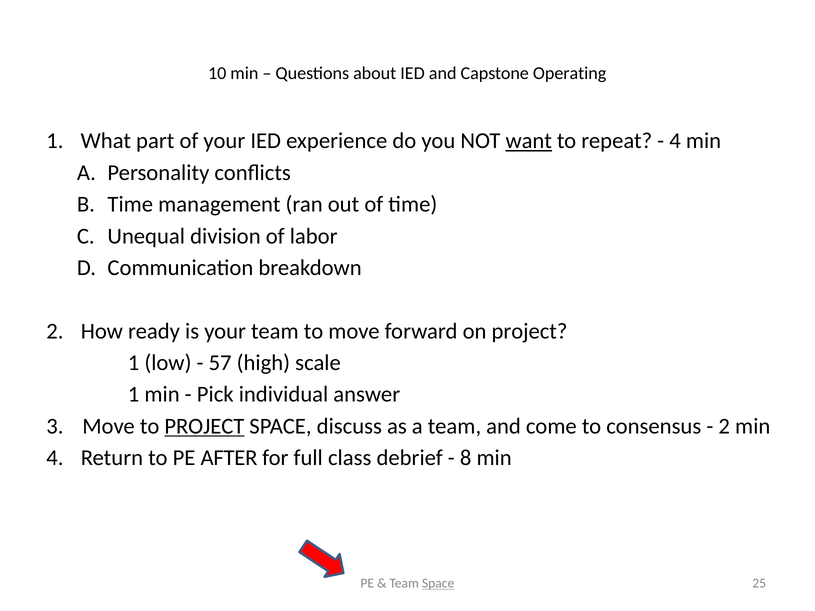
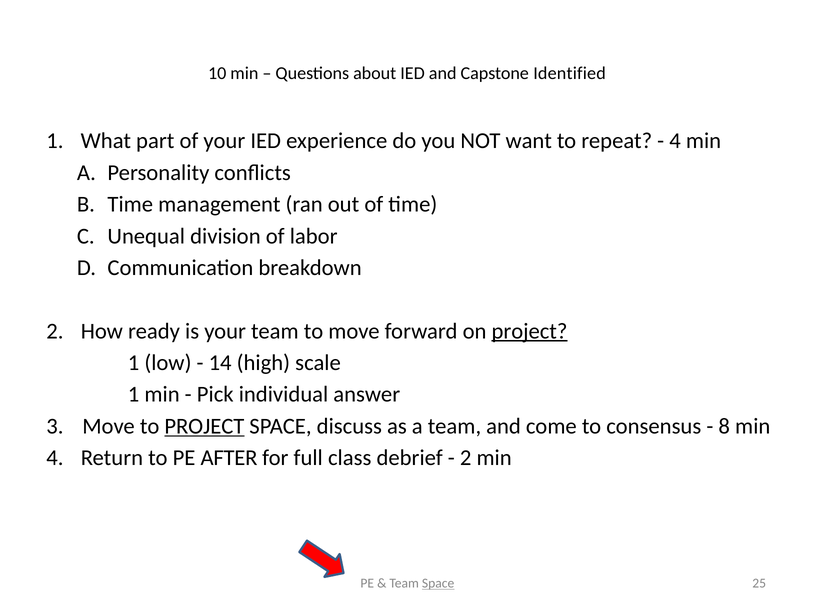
Operating: Operating -> Identified (570, 73)
want underline: present -> none (529, 141)
project underline: none -> present (529, 331)
57: 57 -> 14 (220, 363)
2: 2 -> 8 (724, 426)
8: 8 -> 2 (466, 458)
